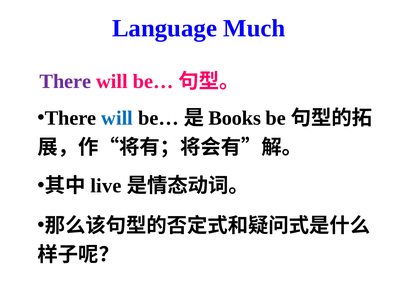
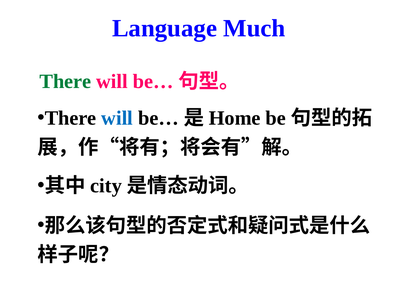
There colour: purple -> green (65, 82)
Books: Books -> Home (235, 118)
live: live -> city (106, 186)
